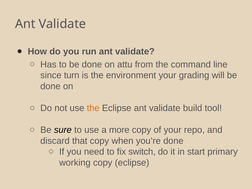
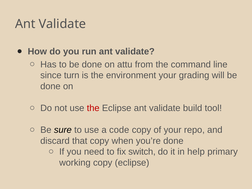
the colour: orange -> red (93, 108)
more: more -> code (119, 130)
start: start -> help (196, 152)
